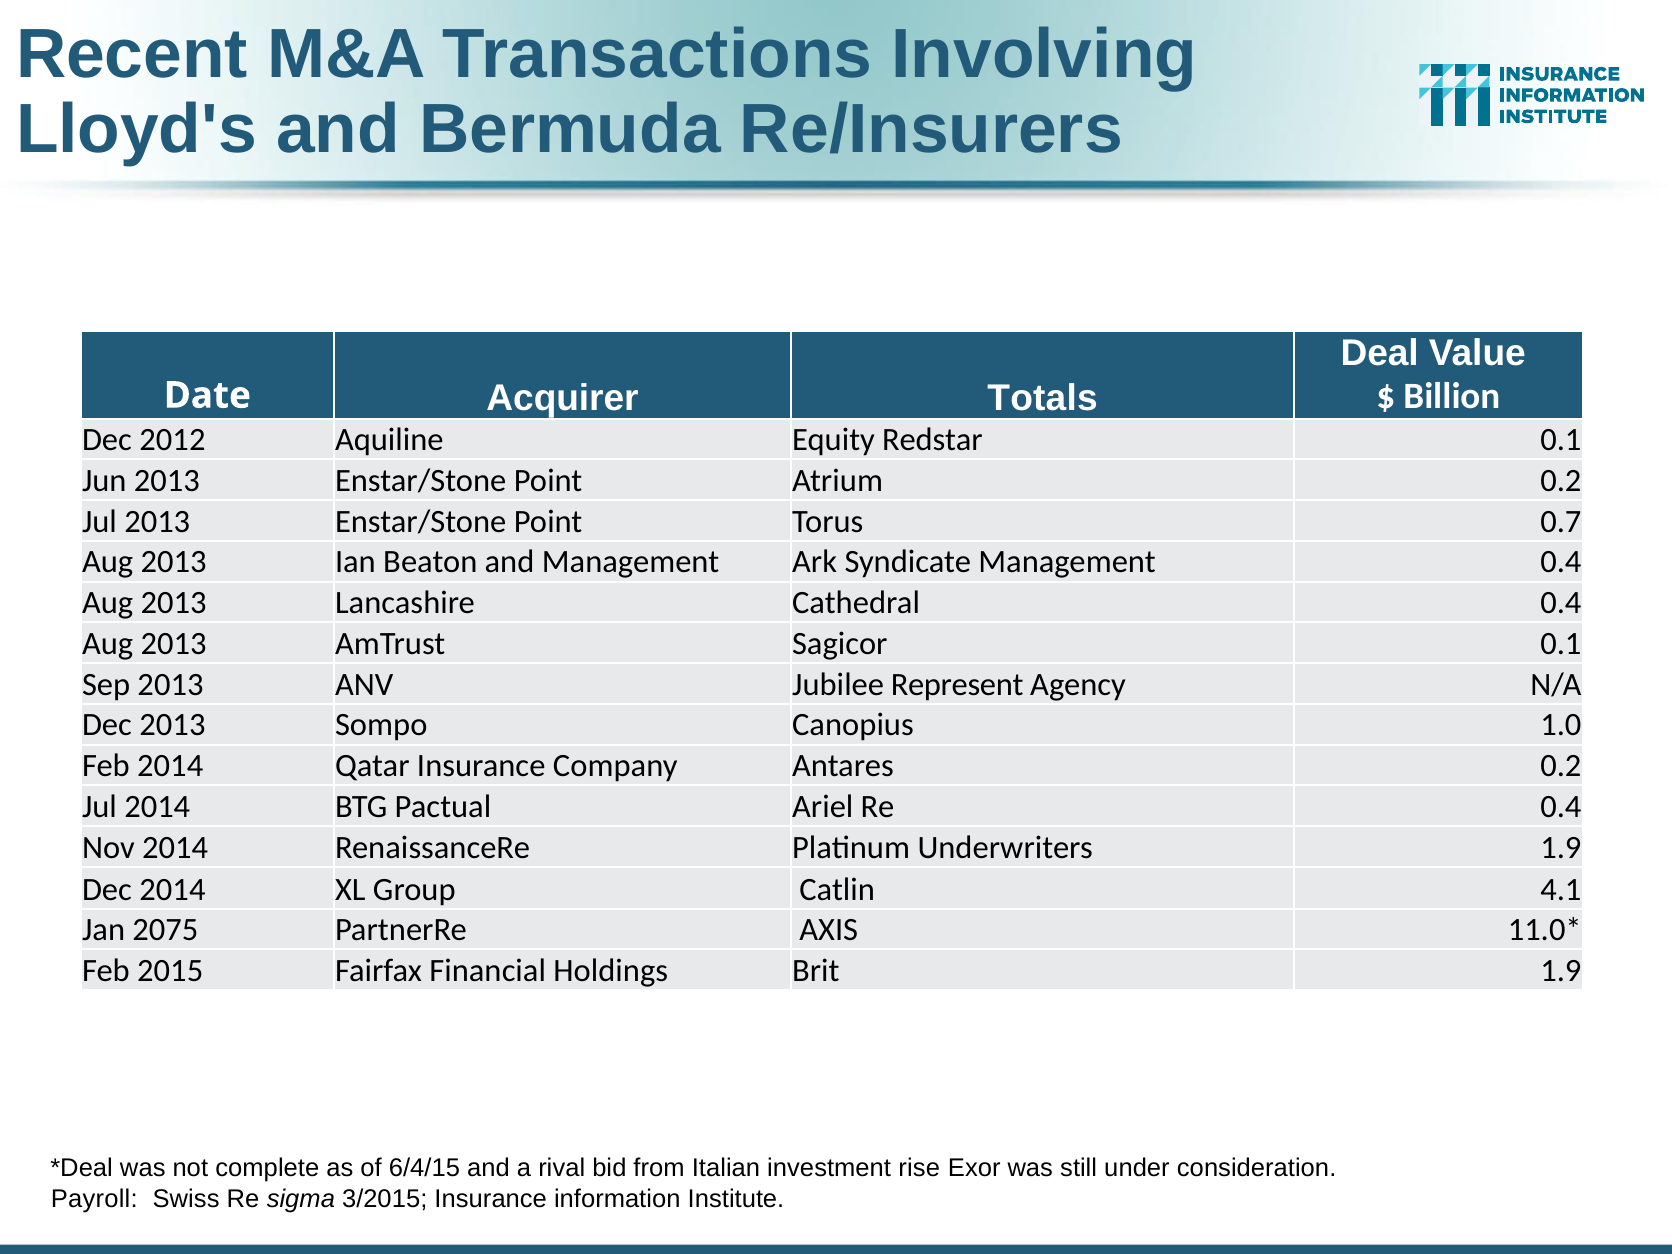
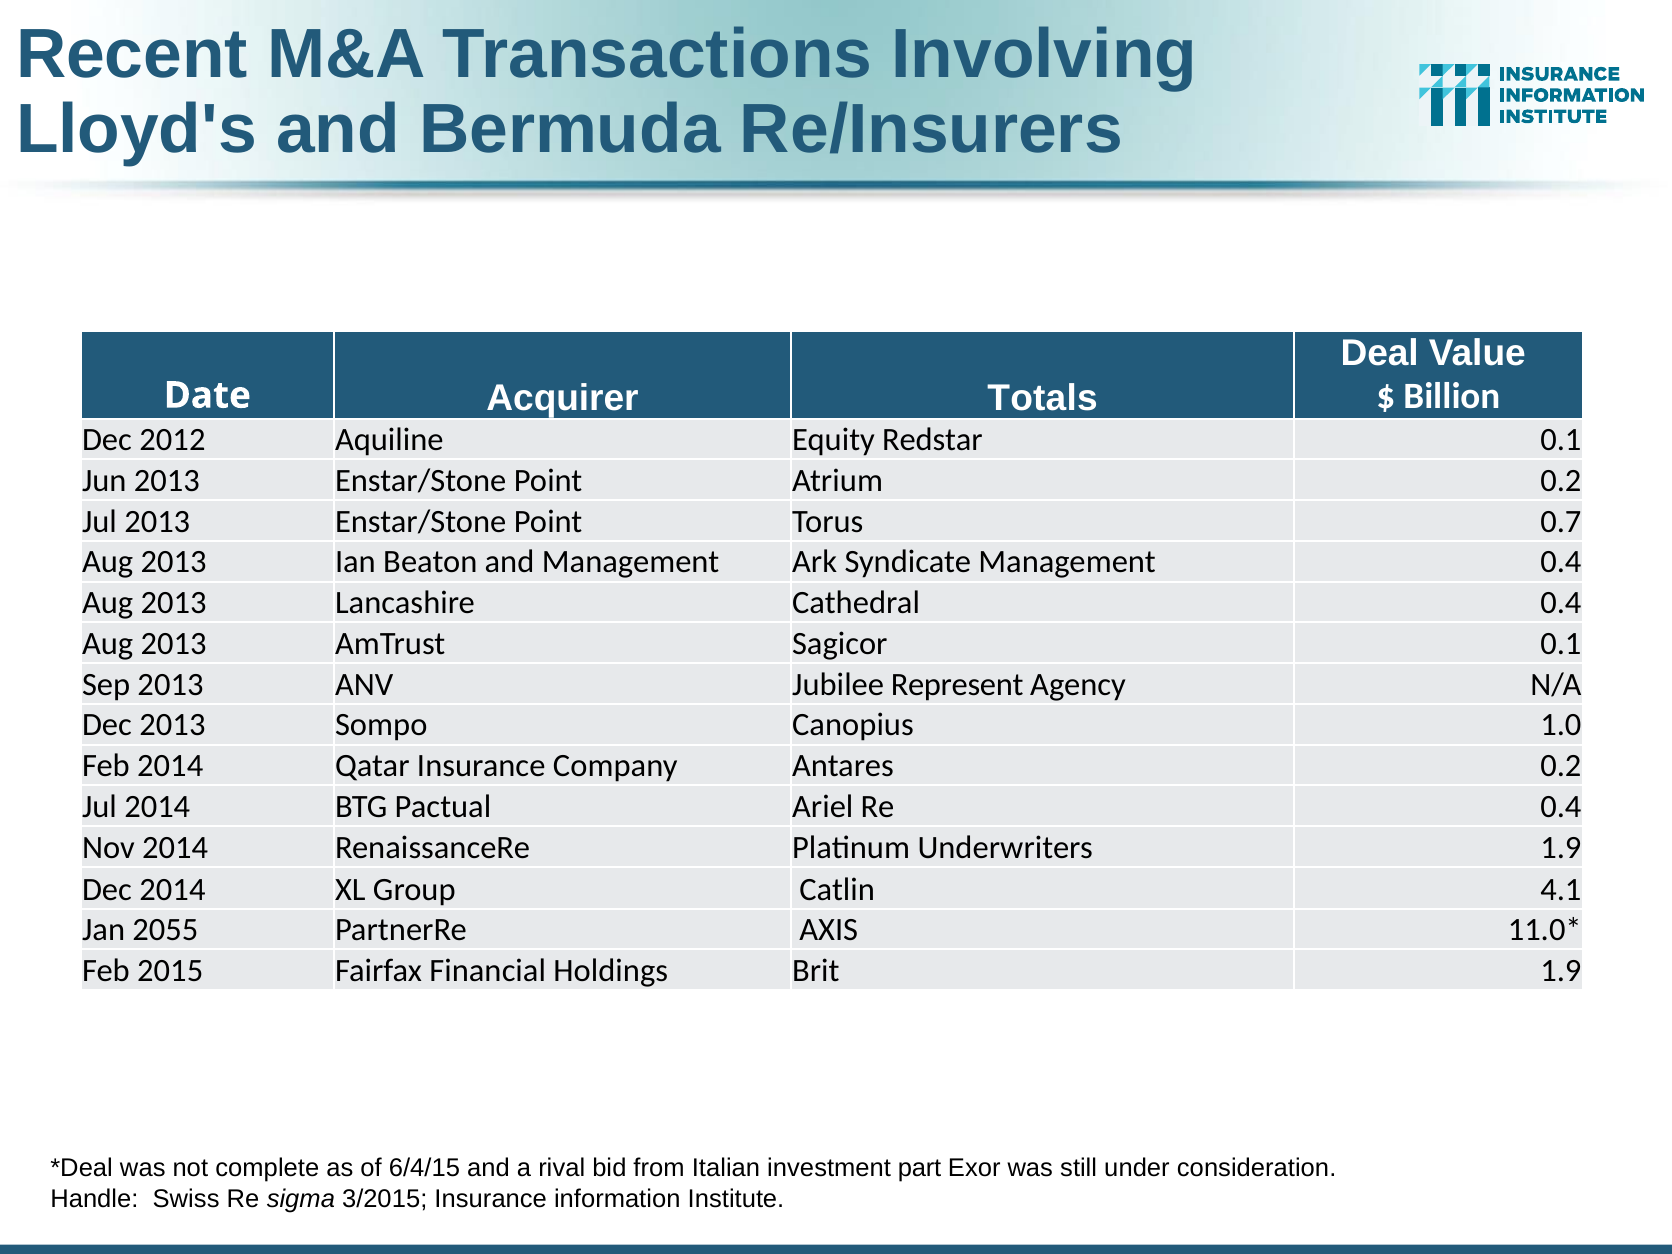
2075: 2075 -> 2055 (165, 930)
rise: rise -> part (919, 1168)
Payroll: Payroll -> Handle (94, 1199)
